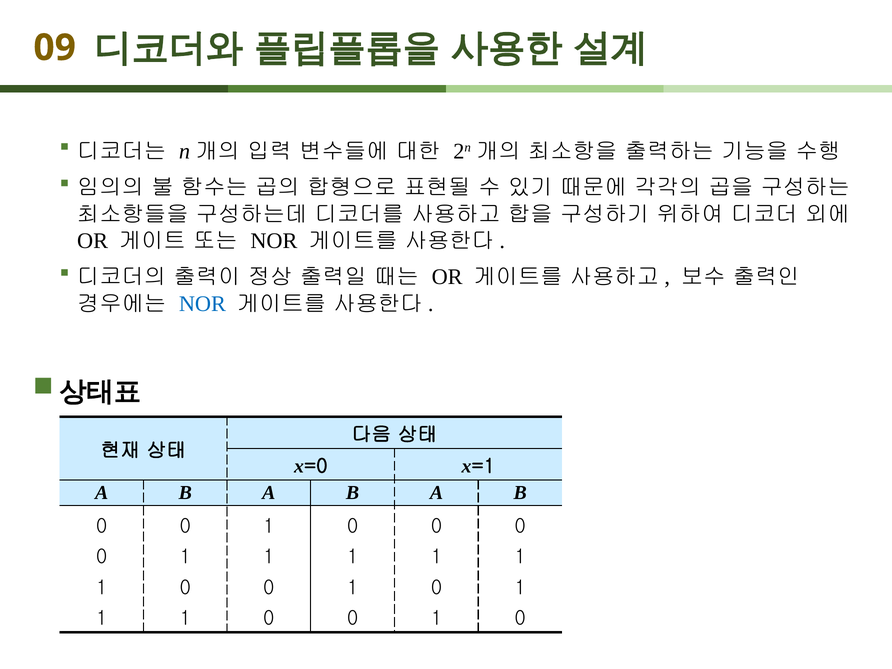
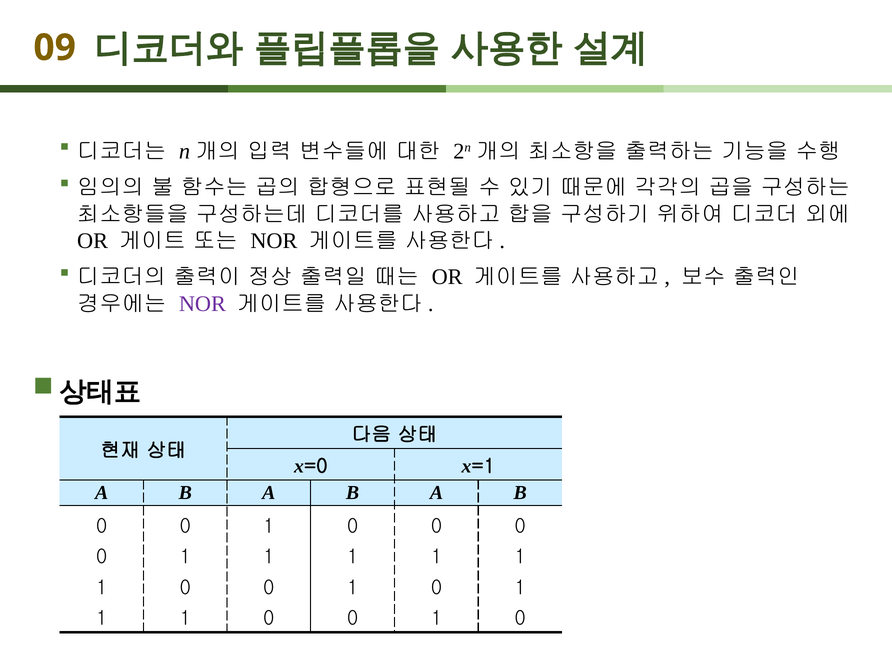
NOR colour: blue -> purple (202, 304)
